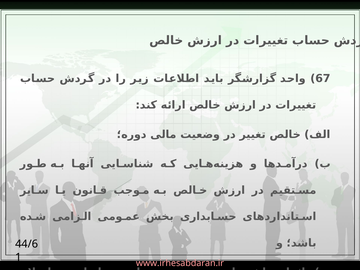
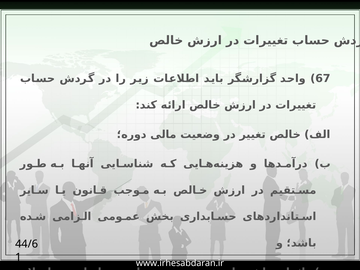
www.irhesabdaran.ir colour: pink -> white (180, 263)
